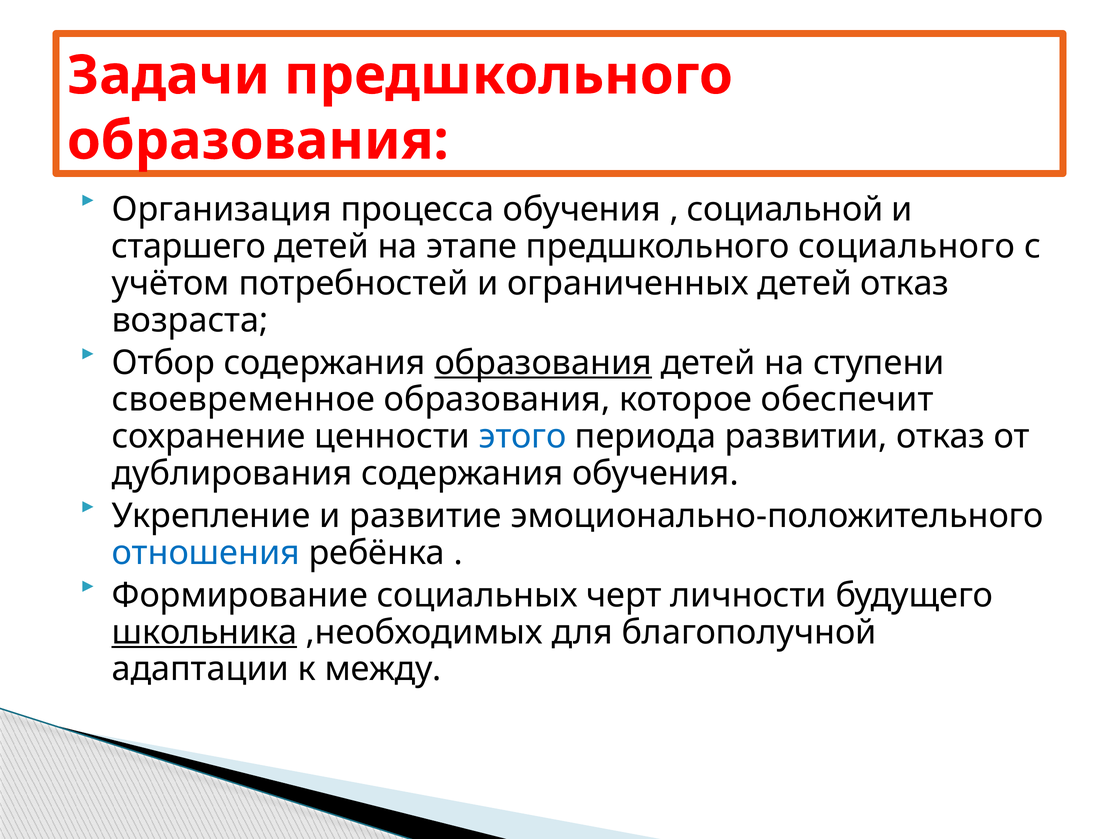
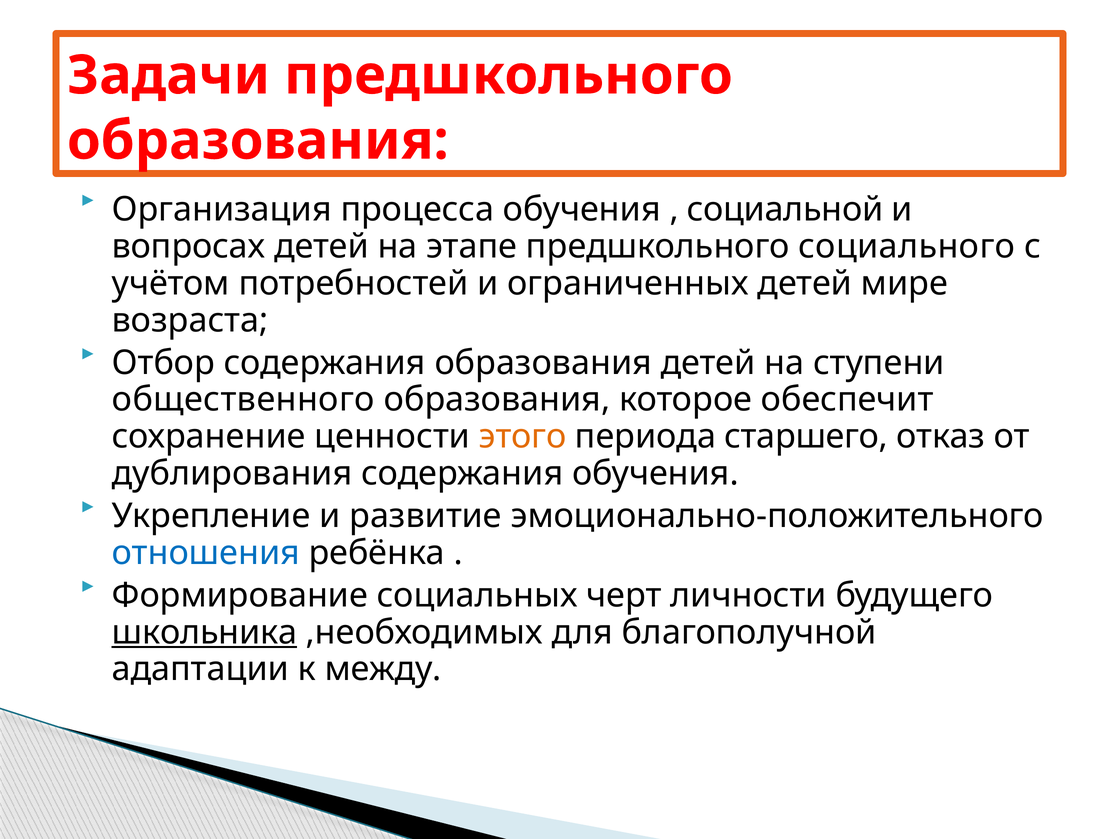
старшего: старшего -> вопросах (189, 247)
детей отказ: отказ -> мире (904, 284)
образования underline: present -> none (543, 363)
своевременное: своевременное -> общественного (243, 400)
этого colour: blue -> orange (523, 437)
развитии: развитии -> старшего (806, 437)
